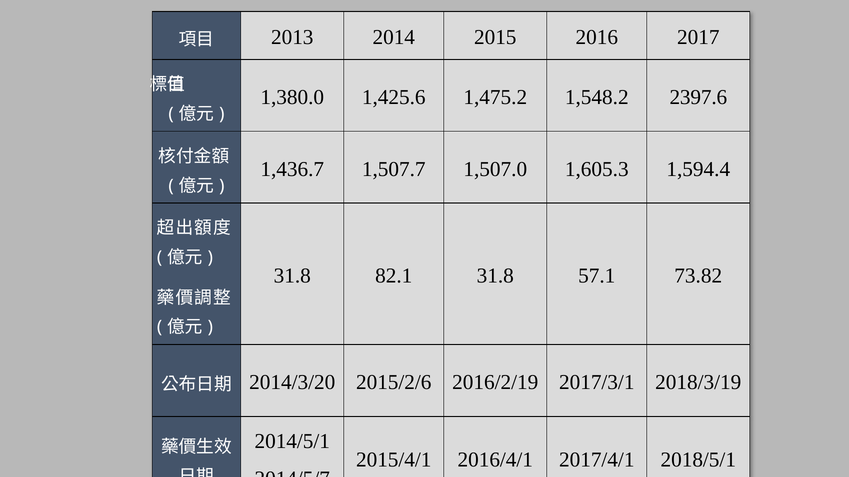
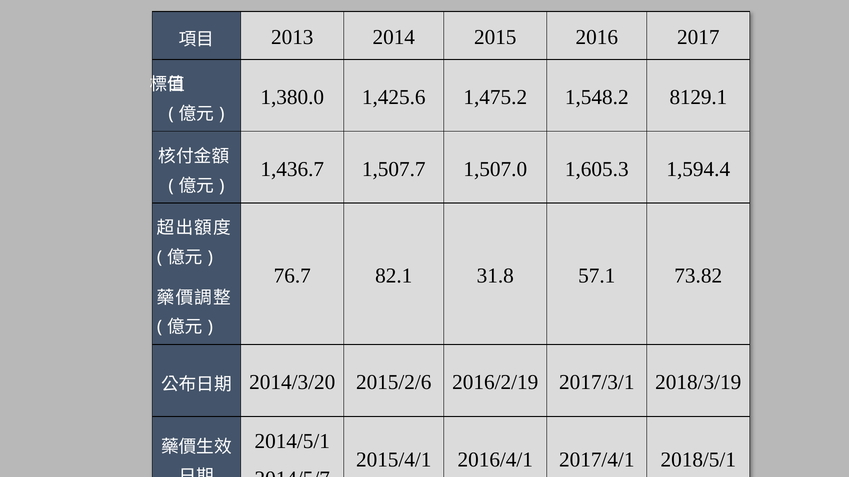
2397.6: 2397.6 -> 8129.1 (698, 98)
31.8: 31.8 -> 76.7 (292, 276)
